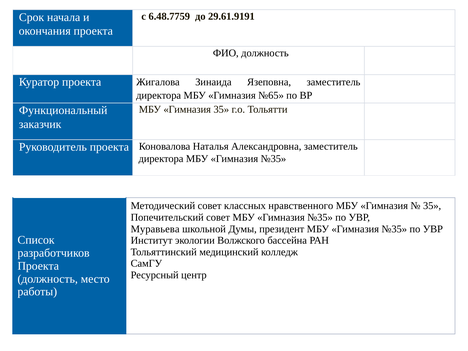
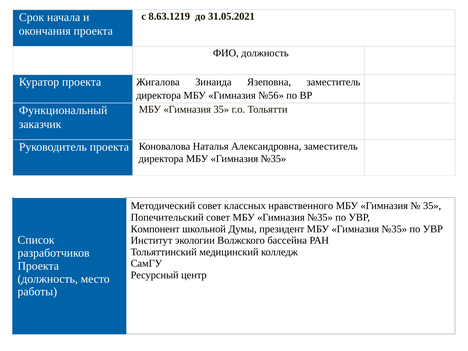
6.48.7759: 6.48.7759 -> 8.63.1219 (169, 16)
29.61.9191: 29.61.9191 -> 31.05.2021 (231, 16)
№65: №65 -> №56 (271, 95)
Муравьева: Муравьева -> Компонент (155, 229)
